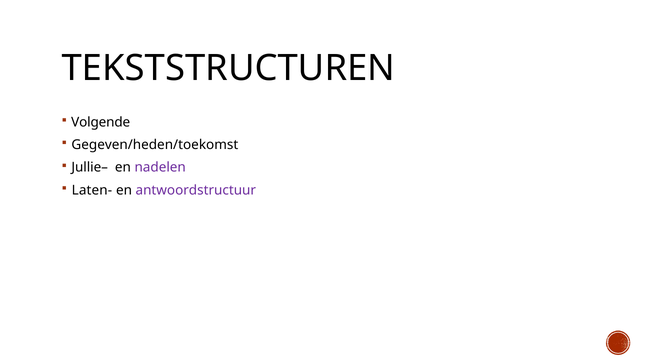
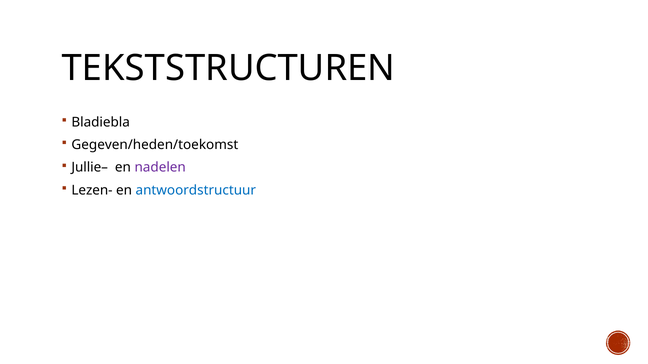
Volgende: Volgende -> Bladiebla (101, 122)
Laten-: Laten- -> Lezen- (92, 190)
antwoordstructuur colour: purple -> blue (196, 190)
